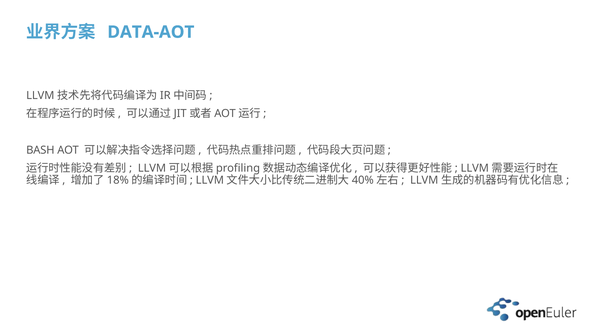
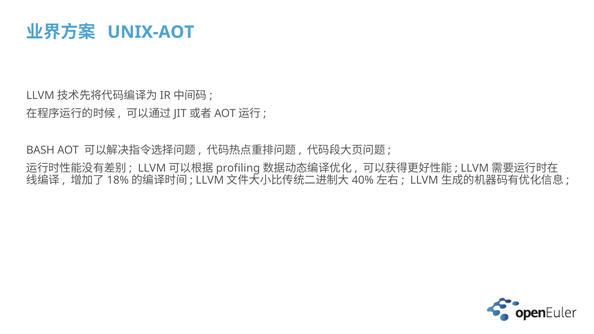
DATA-AOT: DATA-AOT -> UNIX-AOT (151, 32)
